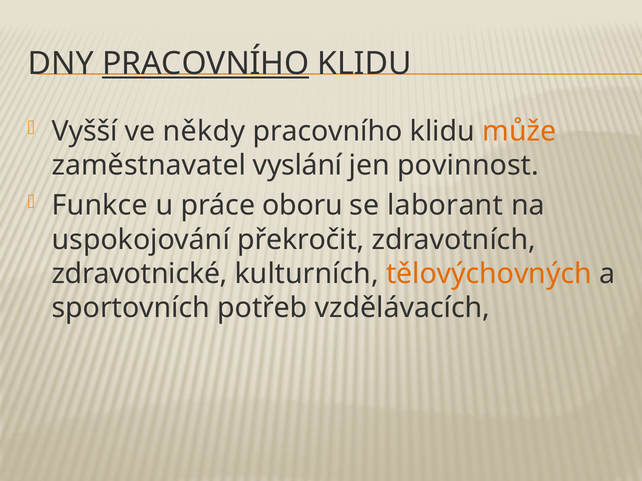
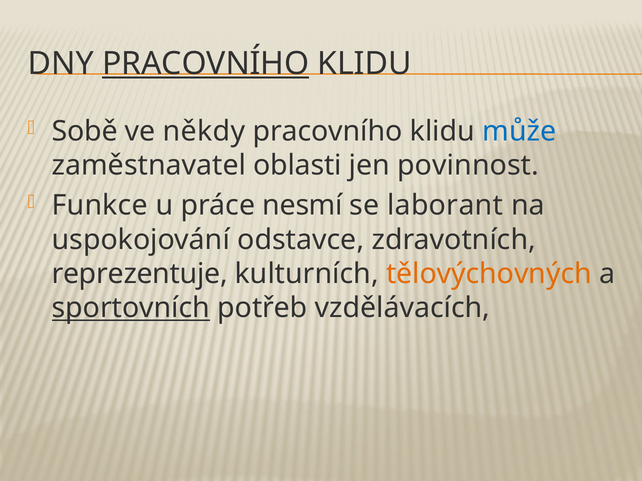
Vyšší: Vyšší -> Sobě (85, 131)
může colour: orange -> blue (519, 131)
vyslání: vyslání -> oblasti (298, 166)
oboru: oboru -> nesmí (303, 206)
překročit: překročit -> odstavce (301, 240)
zdravotnické: zdravotnické -> reprezentuje (140, 274)
sportovních underline: none -> present (131, 308)
